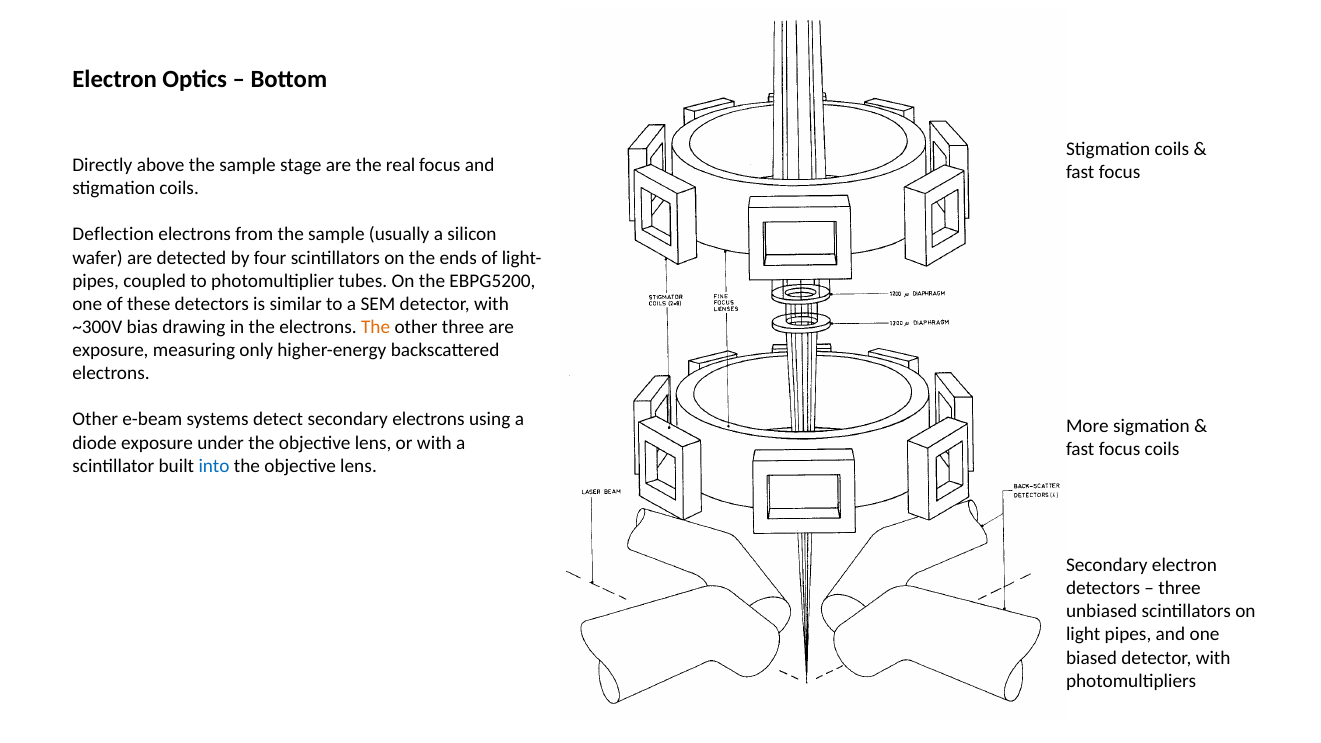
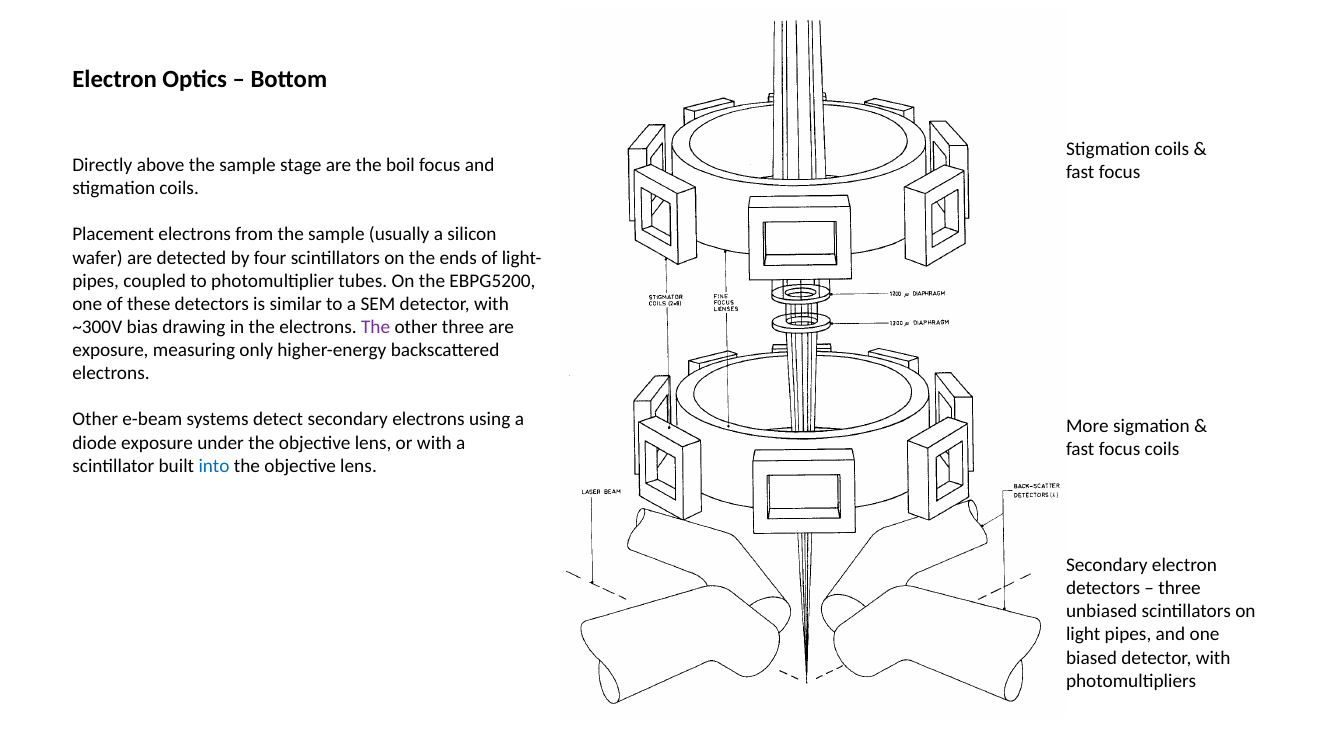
real: real -> boil (401, 165)
Deflection: Deflection -> Placement (113, 235)
The colour: orange -> purple (376, 327)
